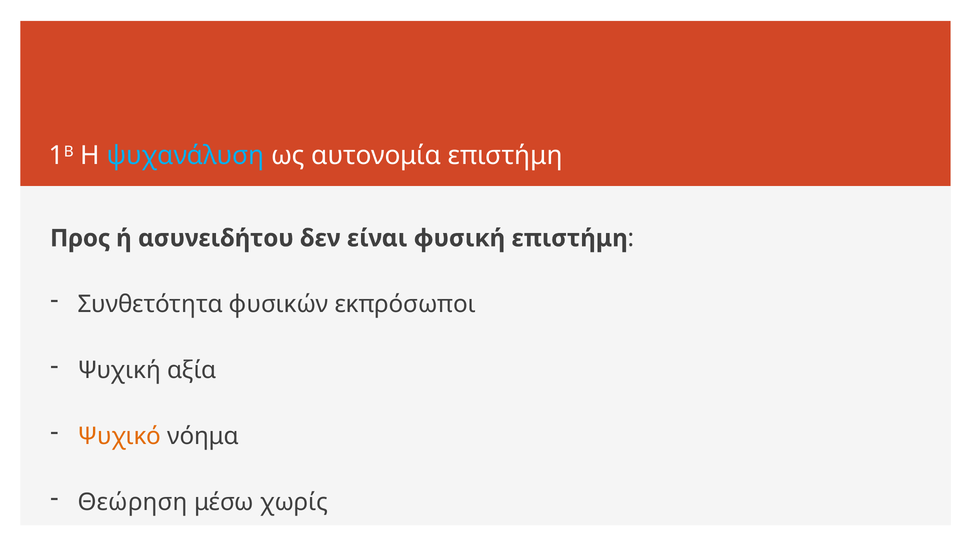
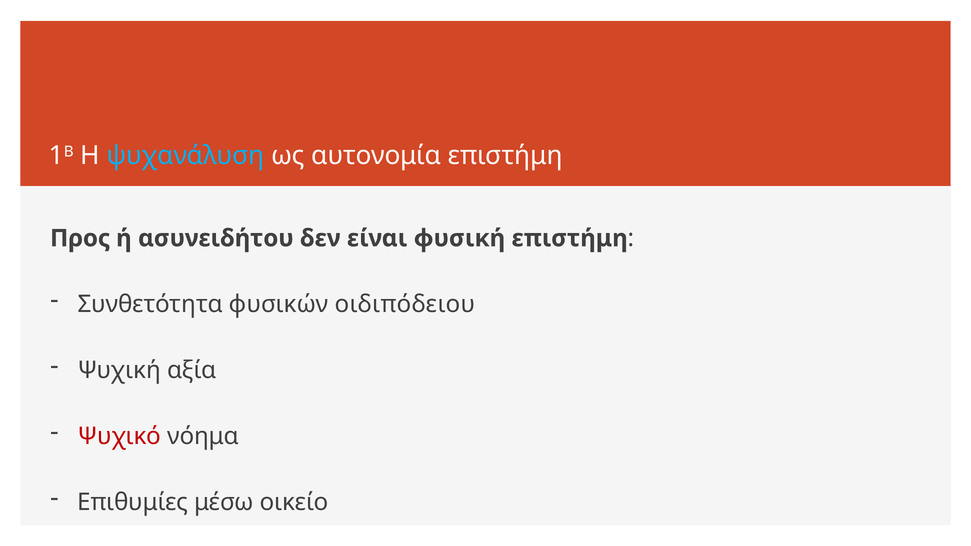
εκπρόσωποι: εκπρόσωποι -> οιδιπόδειου (405, 304)
Ψυχικό colour: orange -> red (119, 436)
Θεώρηση: Θεώρηση -> Επιθυμίες (133, 502)
χωρίς: χωρίς -> οικείο (294, 502)
